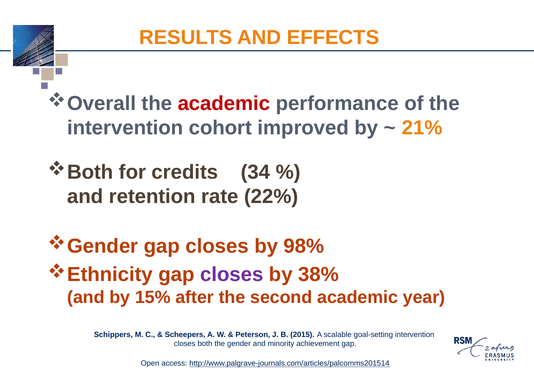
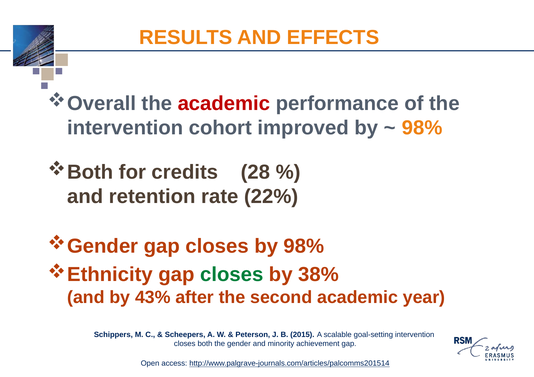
21%: 21% -> 98% (422, 128)
34: 34 -> 28 (255, 172)
closes colour: purple -> green (232, 275)
15%: 15% -> 43% (153, 298)
